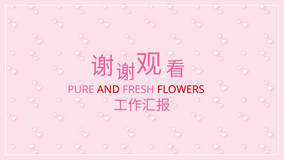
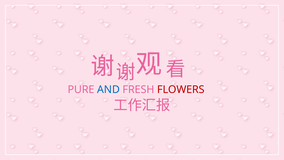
AND colour: red -> blue (108, 89)
